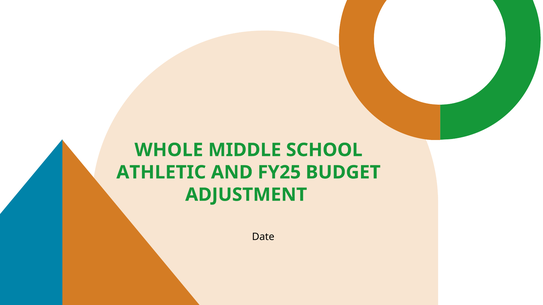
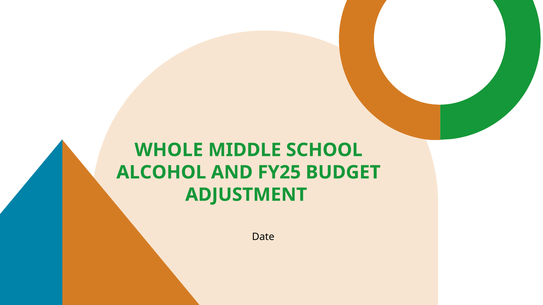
ATHLETIC: ATHLETIC -> ALCOHOL (161, 173)
